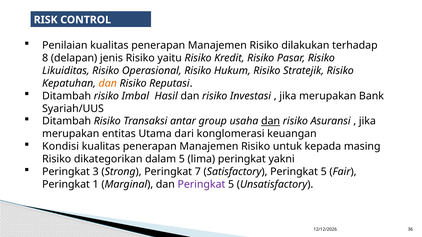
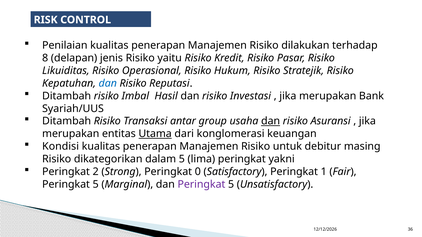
dan colour: orange -> blue (108, 83)
Utama underline: none -> present (155, 134)
kepada: kepada -> debitur (323, 147)
3: 3 -> 2 (96, 172)
7: 7 -> 0 (198, 172)
Satisfactory Peringkat 5: 5 -> 1 (324, 172)
1: 1 -> 5 (96, 185)
